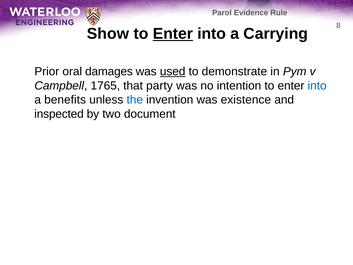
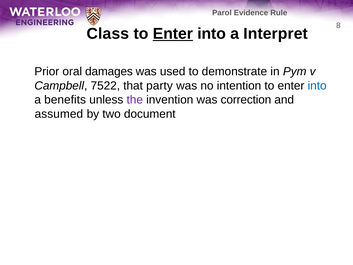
Show: Show -> Class (108, 34)
Carrying: Carrying -> Interpret (276, 34)
used underline: present -> none (173, 71)
1765: 1765 -> 7522 (105, 86)
the colour: blue -> purple (135, 100)
existence: existence -> correction (246, 100)
inspected: inspected -> assumed (59, 114)
